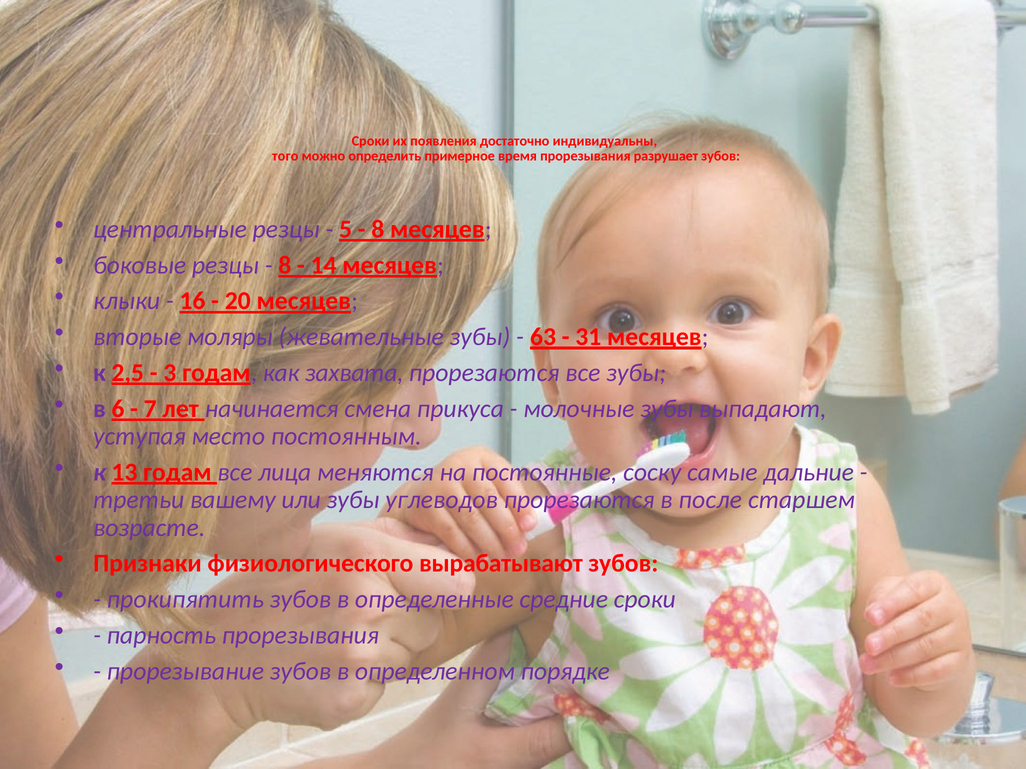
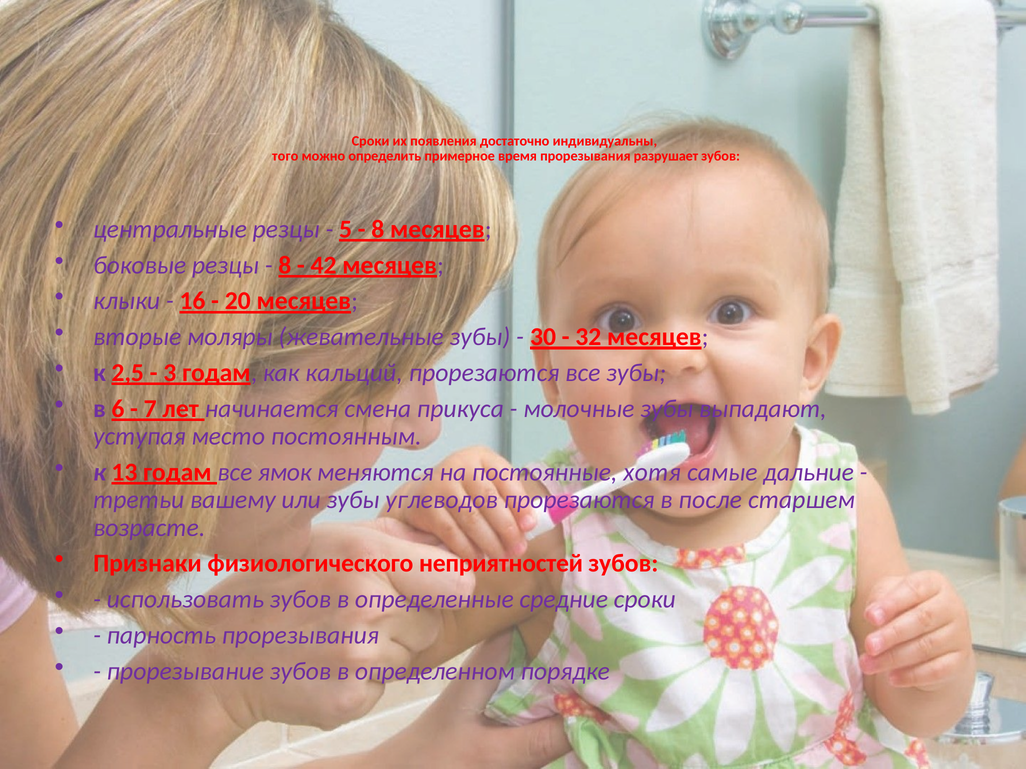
14: 14 -> 42 (324, 265)
63: 63 -> 30 (543, 337)
31: 31 -> 32 (588, 337)
захвата: захвата -> кальций (354, 373)
лица: лица -> ямок (285, 473)
соску: соску -> хотя (652, 473)
вырабатывают: вырабатывают -> неприятностей (501, 564)
прокипятить: прокипятить -> использовать (185, 600)
